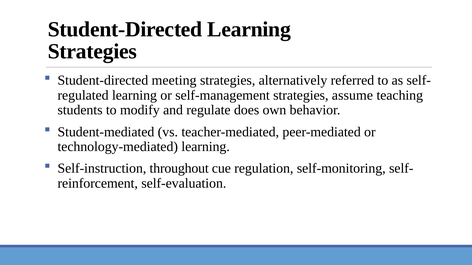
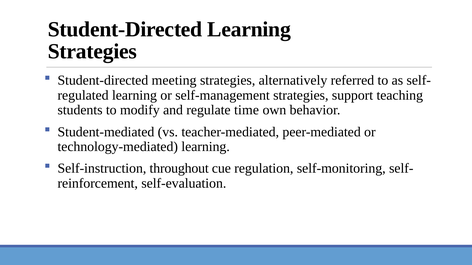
assume: assume -> support (353, 95)
does: does -> time (247, 110)
